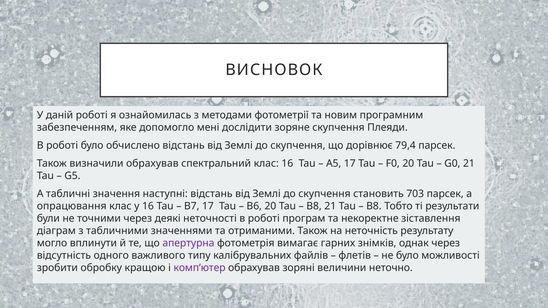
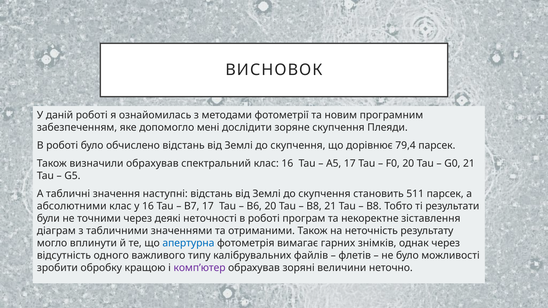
703: 703 -> 511 (415, 194)
опрацювання: опрацювання -> абсолютними (72, 206)
апертурна colour: purple -> blue (188, 243)
